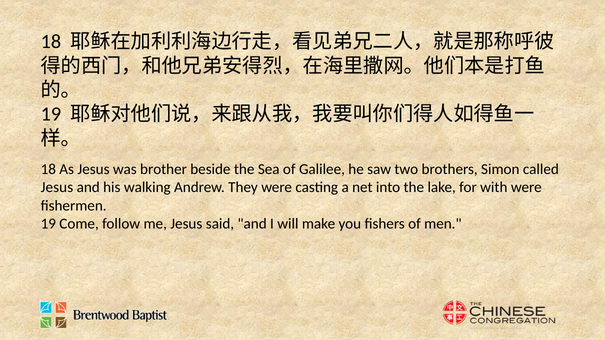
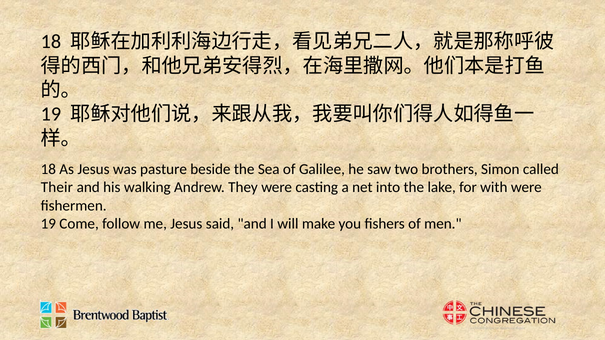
brother: brother -> pasture (163, 169)
Jesus: Jesus -> Their (57, 188)
